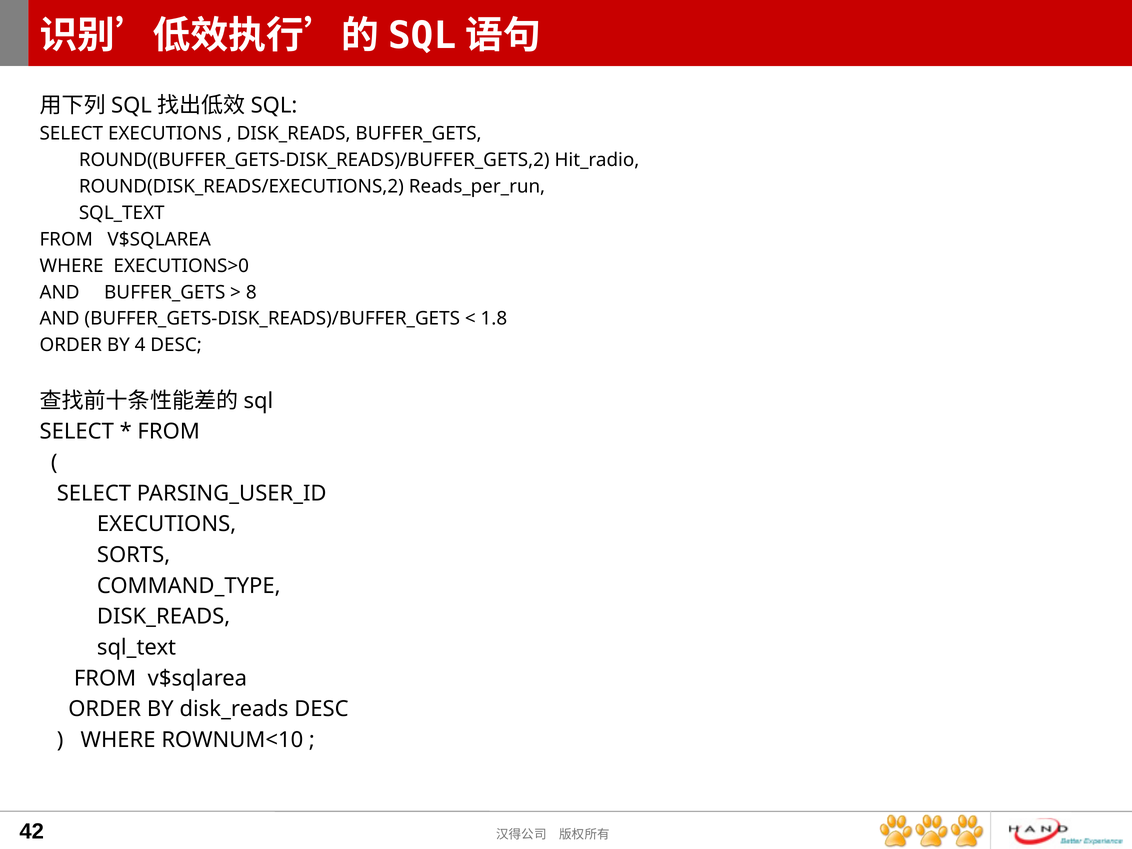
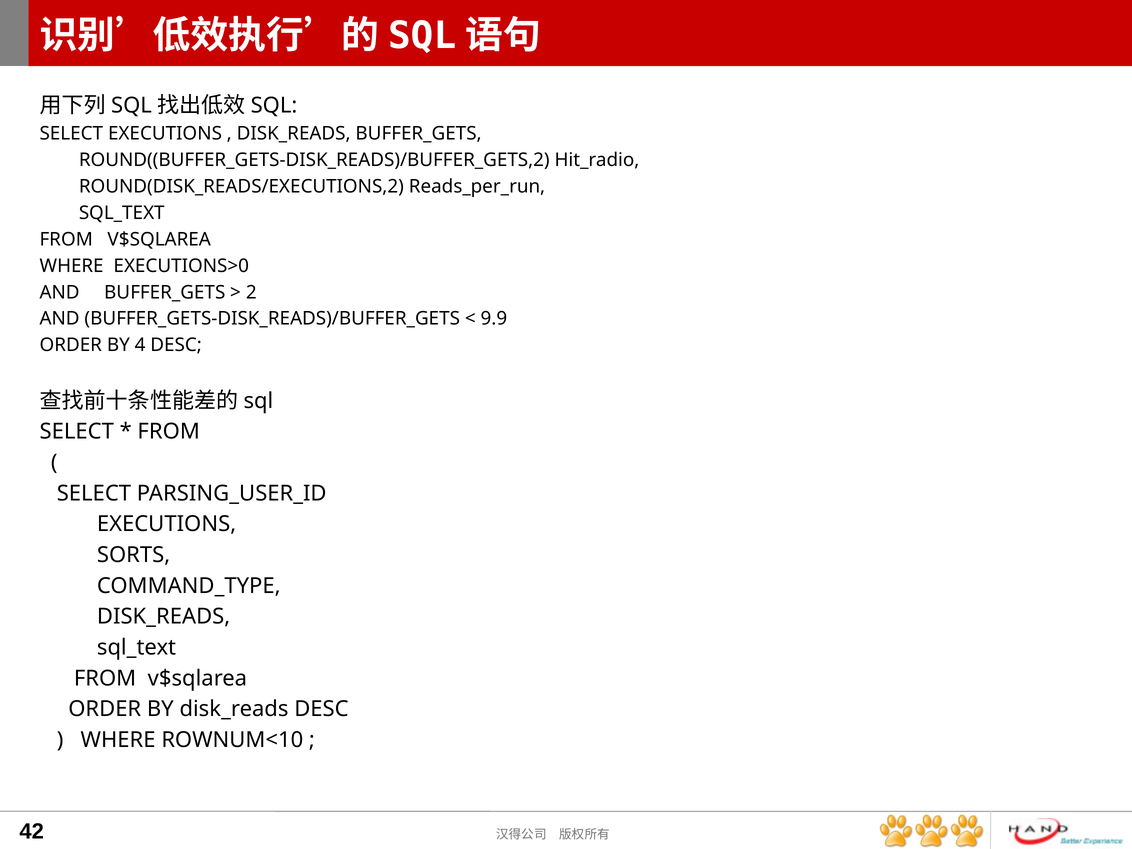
8: 8 -> 2 (251, 292)
1.8: 1.8 -> 9.9 (494, 319)
